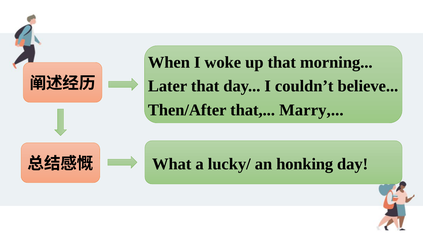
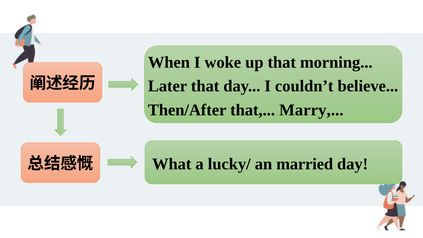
honking: honking -> married (305, 164)
